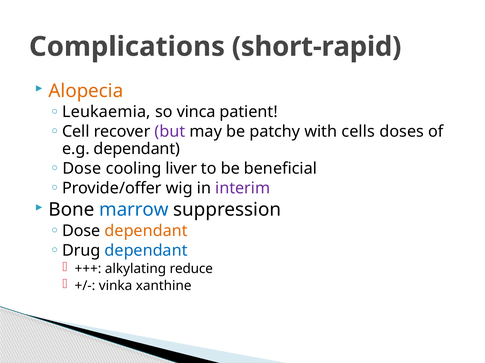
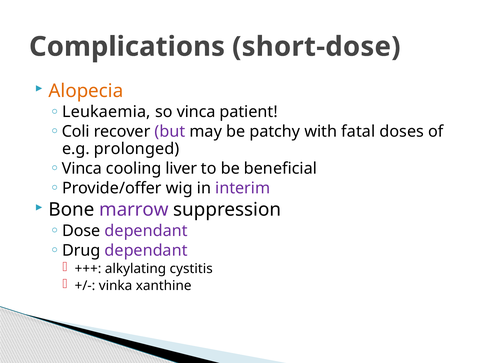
short-rapid: short-rapid -> short-dose (316, 47)
Cell: Cell -> Coli (76, 132)
cells: cells -> fatal (358, 132)
e.g dependant: dependant -> prolonged (137, 149)
Dose: Dose -> Vinca (82, 169)
marrow colour: blue -> purple (134, 210)
dependant colour: orange -> purple (146, 231)
dependant colour: blue -> purple (146, 251)
reduce: reduce -> cystitis (191, 269)
